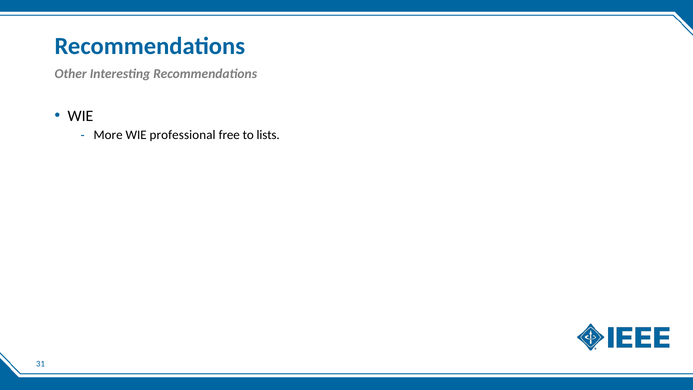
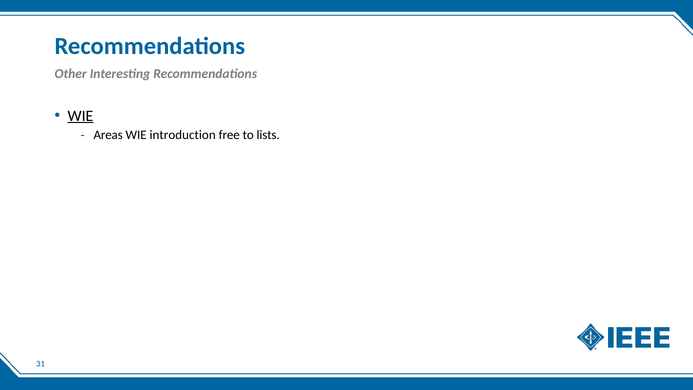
WIE underline: none -> present (80, 116)
More: More -> Areas (108, 135)
professional: professional -> introduction (183, 135)
